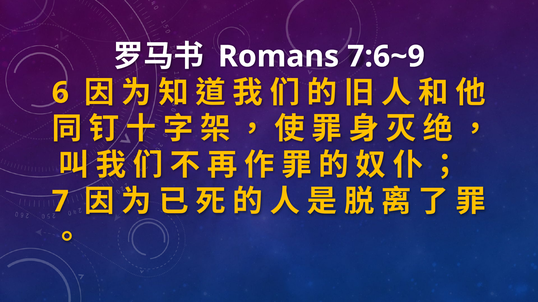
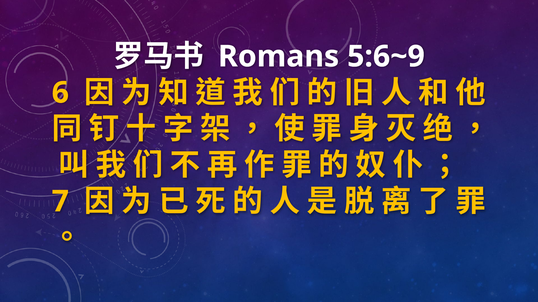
7:6~9: 7:6~9 -> 5:6~9 (386, 57)
